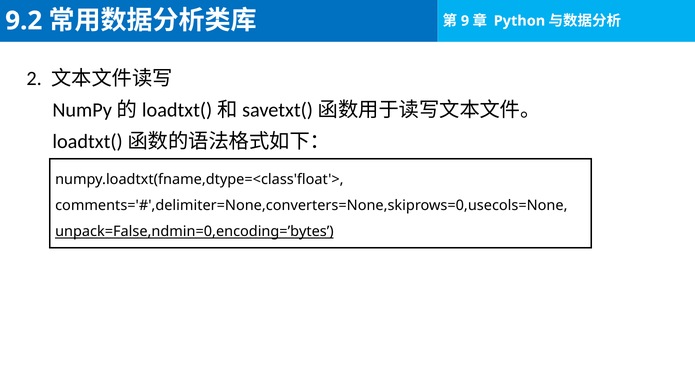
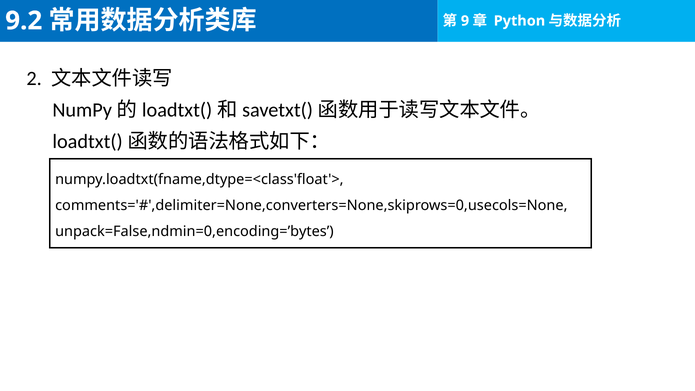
unpack=False,ndmin=0,encoding=’bytes underline: present -> none (194, 232)
